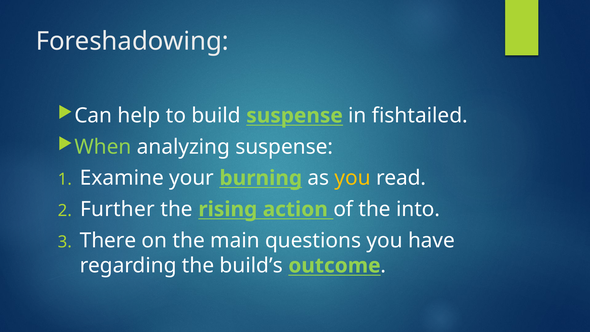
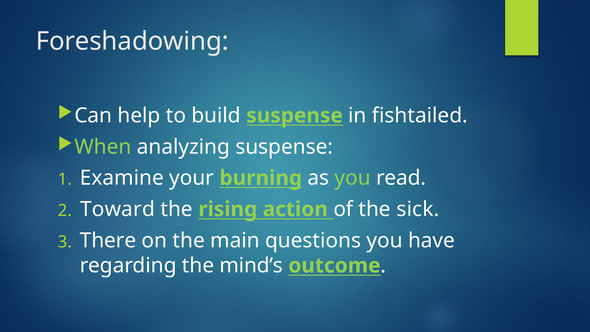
you colour: yellow -> light green (353, 178)
Further: Further -> Toward (117, 209)
into: into -> sick (418, 209)
build’s: build’s -> mind’s (251, 266)
